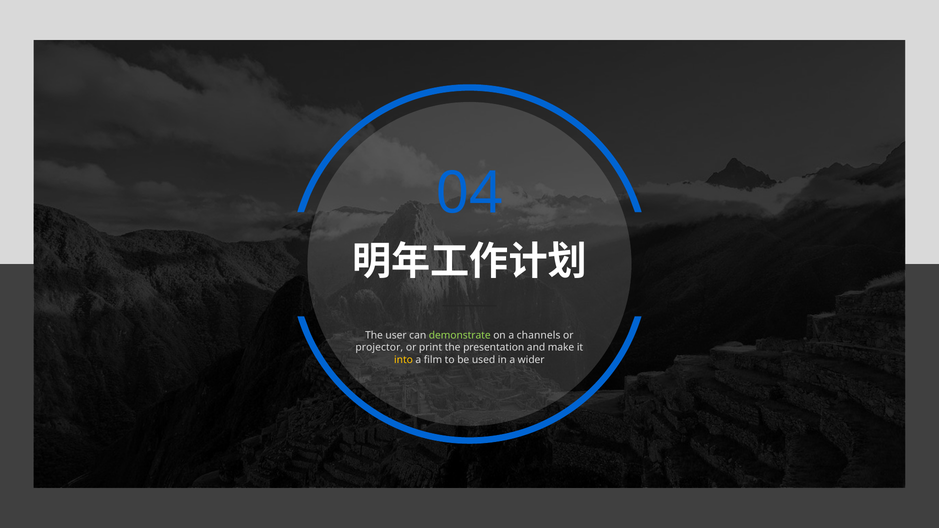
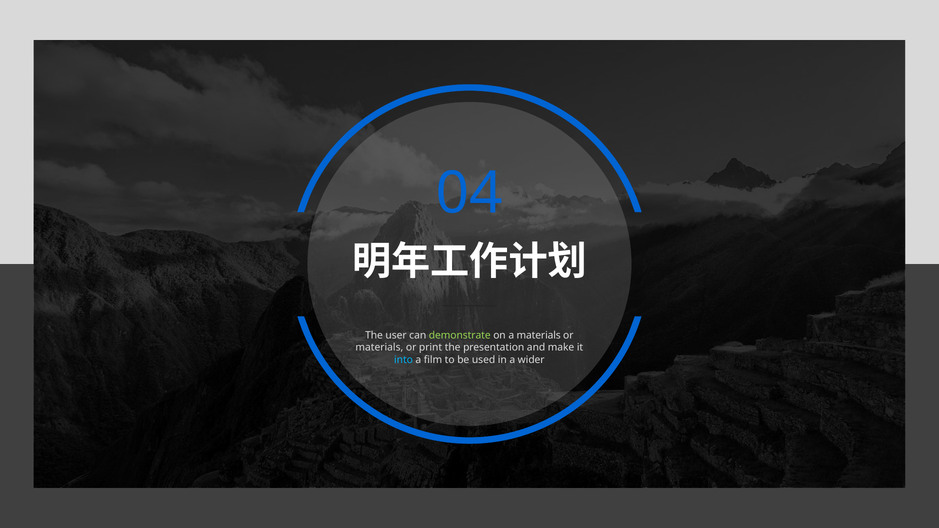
a channels: channels -> materials (539, 335)
projector: projector -> materials (379, 348)
into colour: yellow -> light blue (403, 360)
